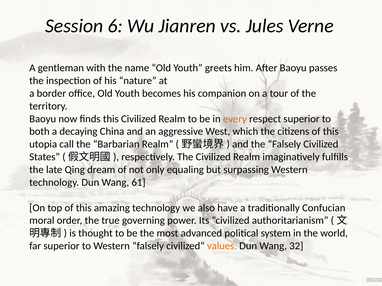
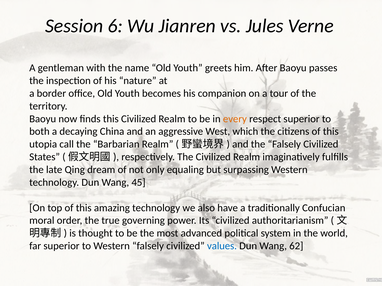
61: 61 -> 45 (139, 183)
values colour: orange -> blue (222, 246)
32: 32 -> 62 (296, 246)
